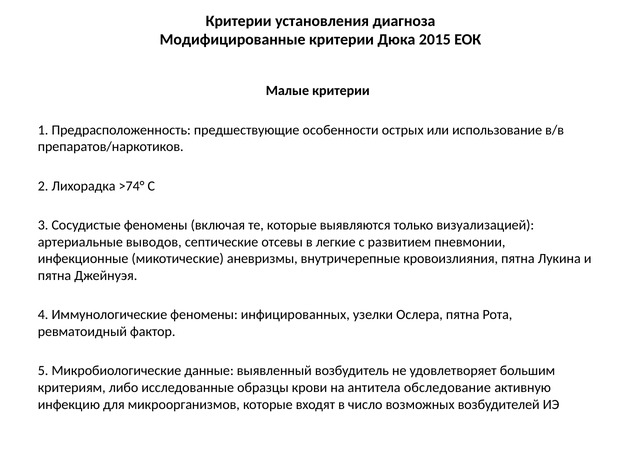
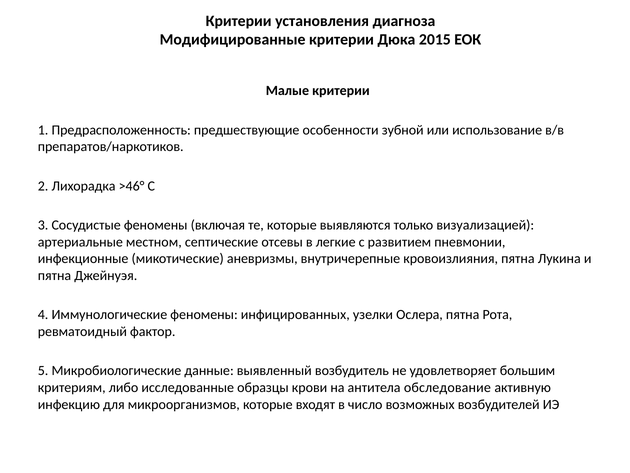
острых: острых -> зубной (403, 130)
>74°: >74° -> >46° (132, 186)
выводов: выводов -> местном (154, 242)
